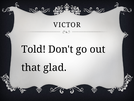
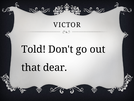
glad: glad -> dear (55, 67)
